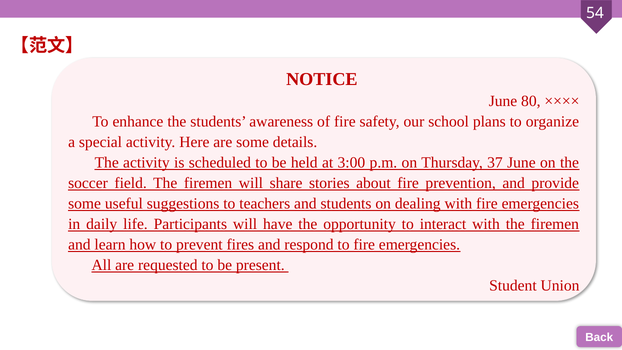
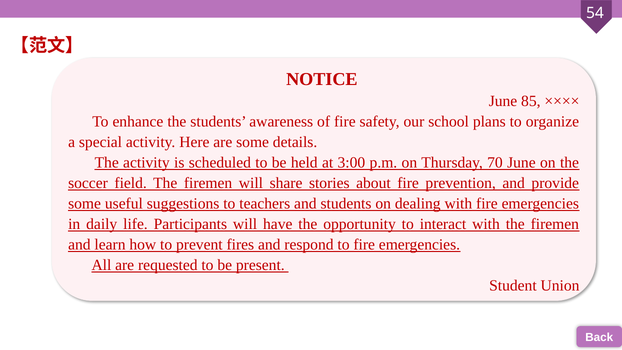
80: 80 -> 85 (531, 101)
37: 37 -> 70 (495, 163)
